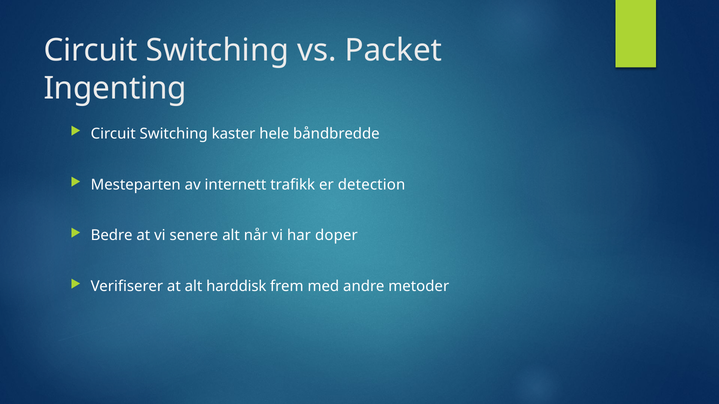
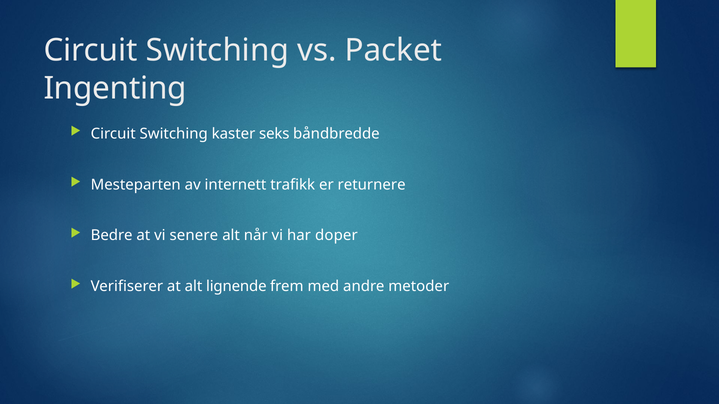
hele: hele -> seks (274, 134)
detection: detection -> returnere (372, 185)
harddisk: harddisk -> lignende (236, 287)
